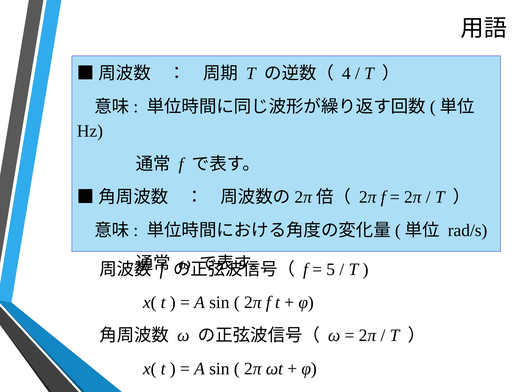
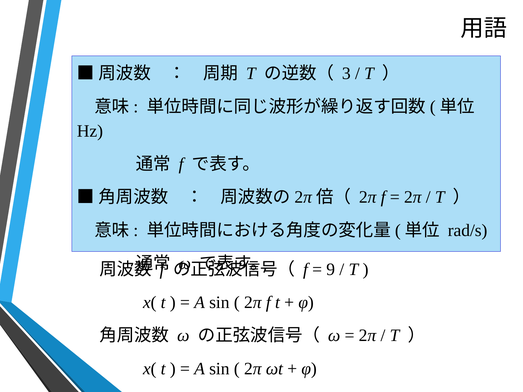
4: 4 -> 3 (346, 74)
5: 5 -> 9 (331, 269)
